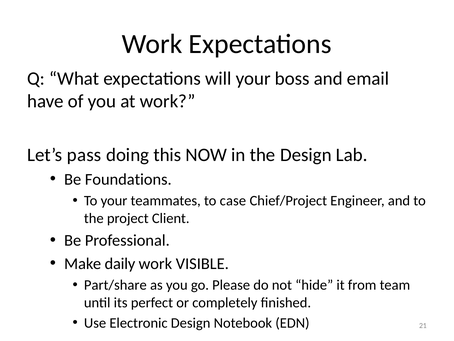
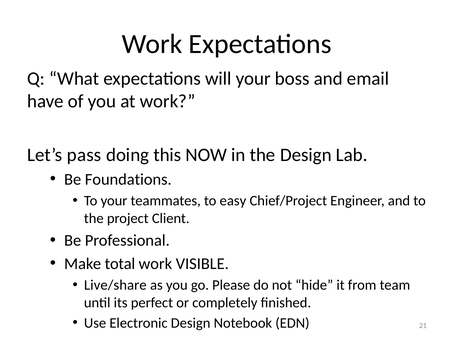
case: case -> easy (233, 201)
daily: daily -> total (120, 263)
Part/share: Part/share -> Live/share (115, 285)
